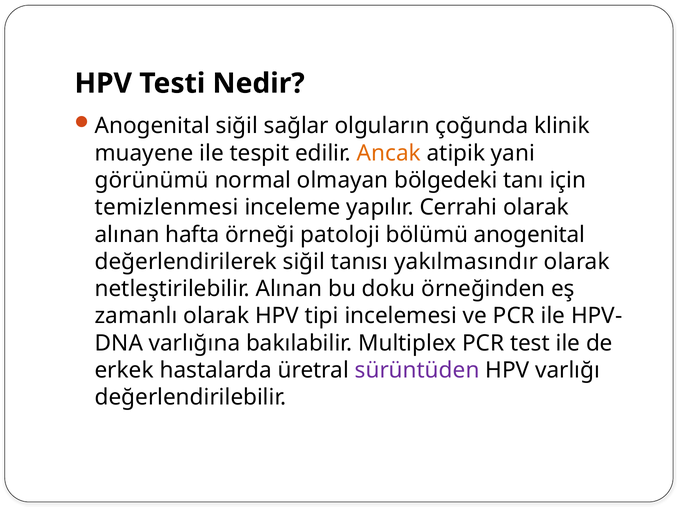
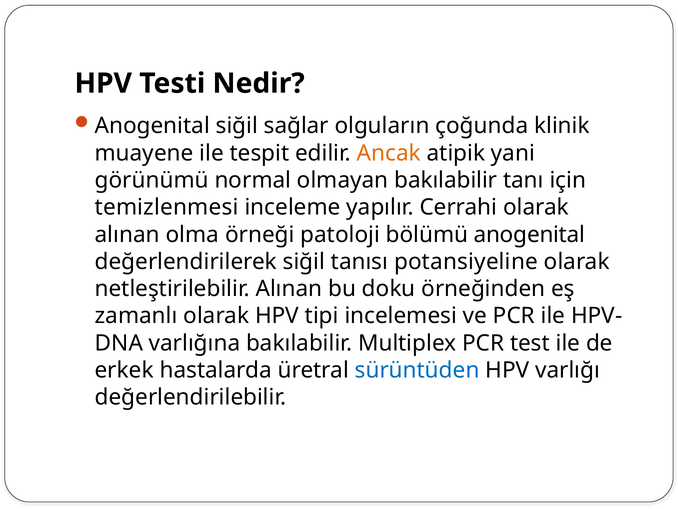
olmayan bölgedeki: bölgedeki -> bakılabilir (446, 180)
hafta: hafta -> olma (192, 234)
yakılmasındır: yakılmasındır -> potansiyeline (466, 261)
sürüntüden colour: purple -> blue (417, 370)
